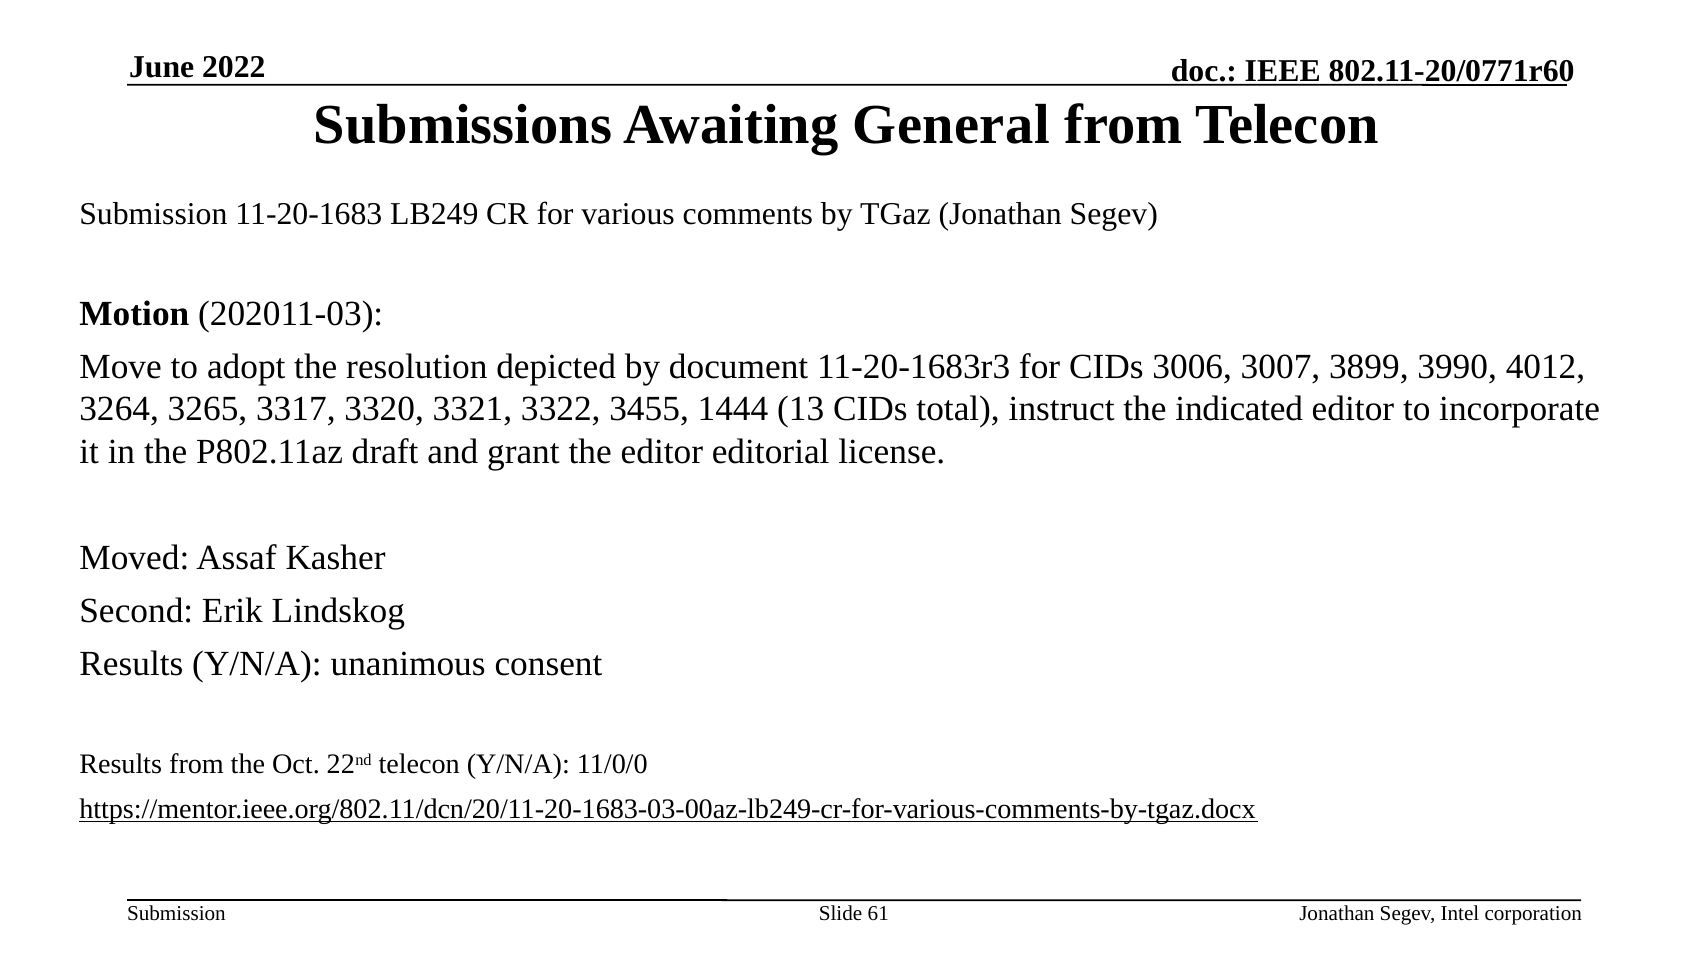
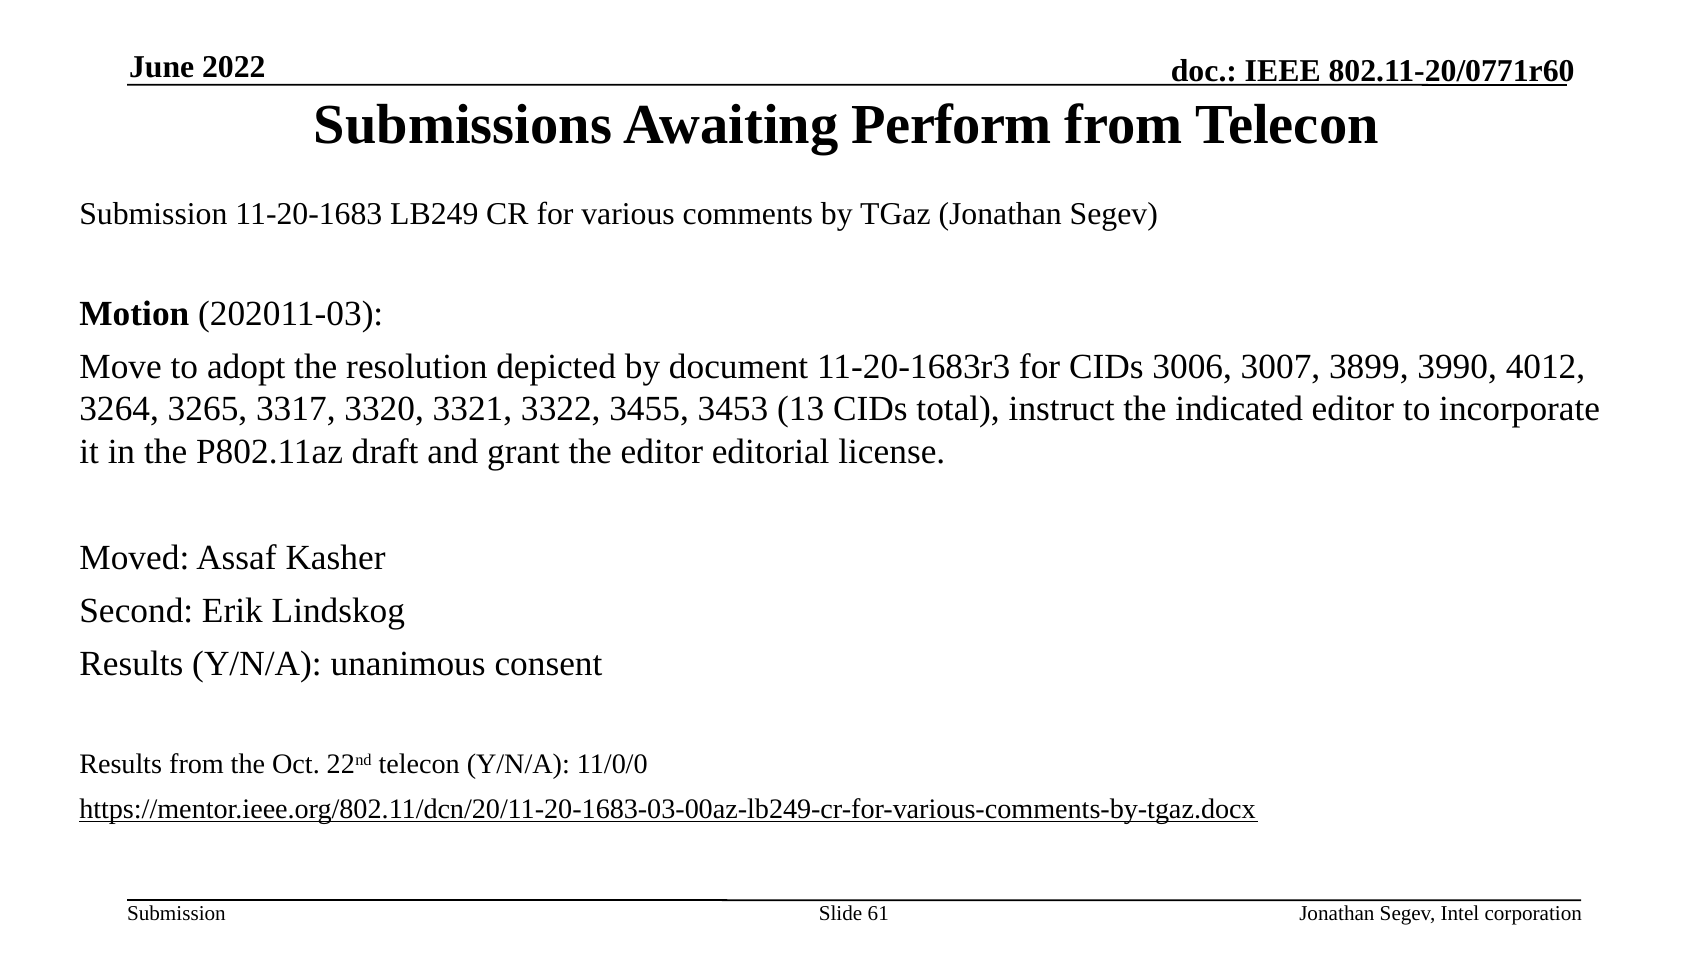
General: General -> Perform (952, 125)
1444: 1444 -> 3453 (733, 409)
